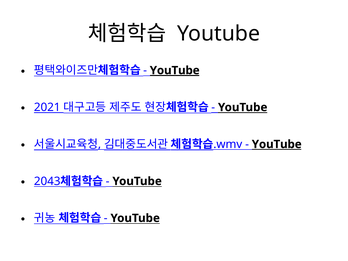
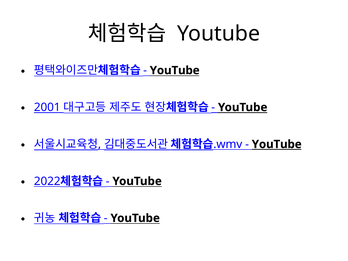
YouTube underline: present -> none (175, 70)
2021: 2021 -> 2001 (47, 107)
2043: 2043 -> 2022 (47, 181)
